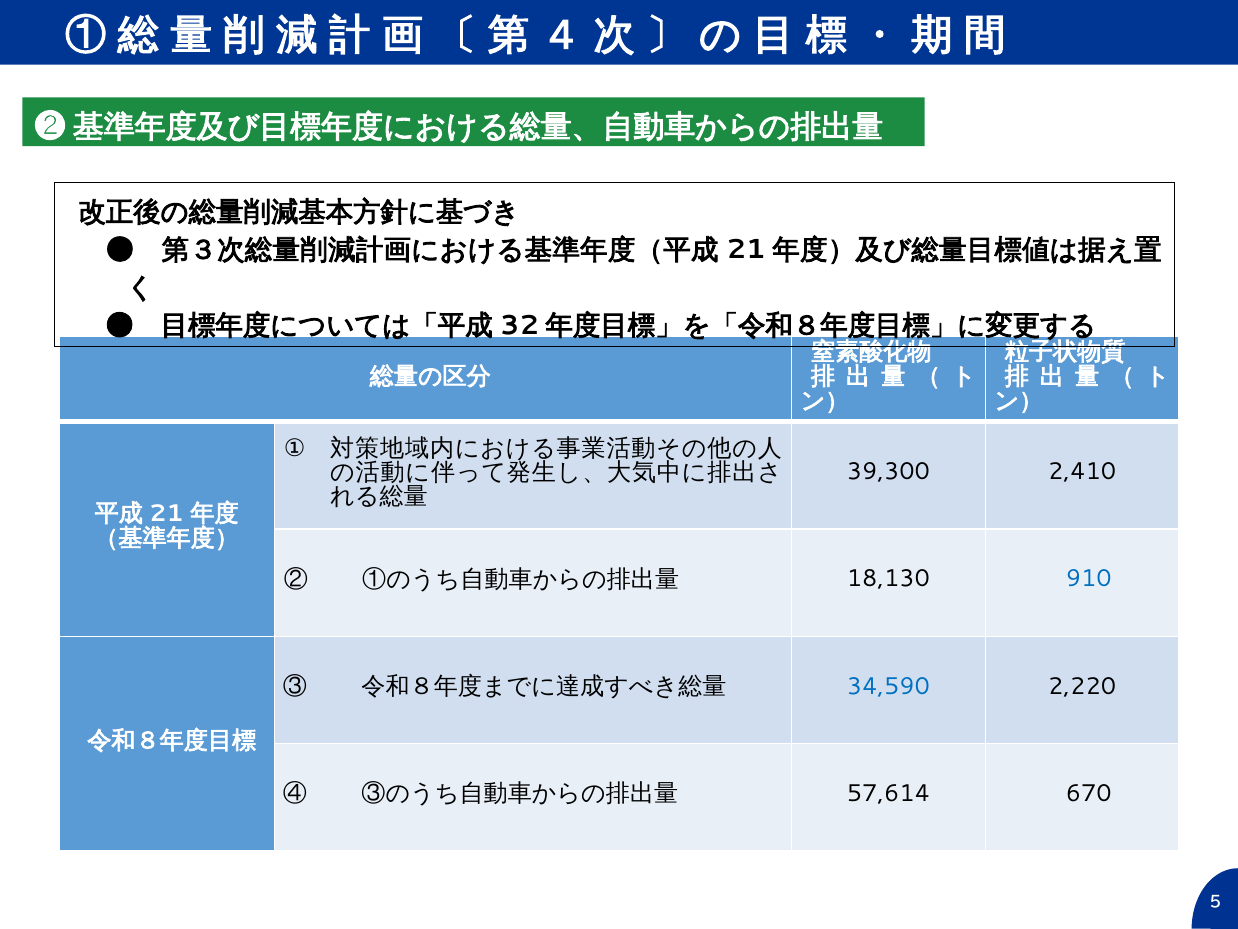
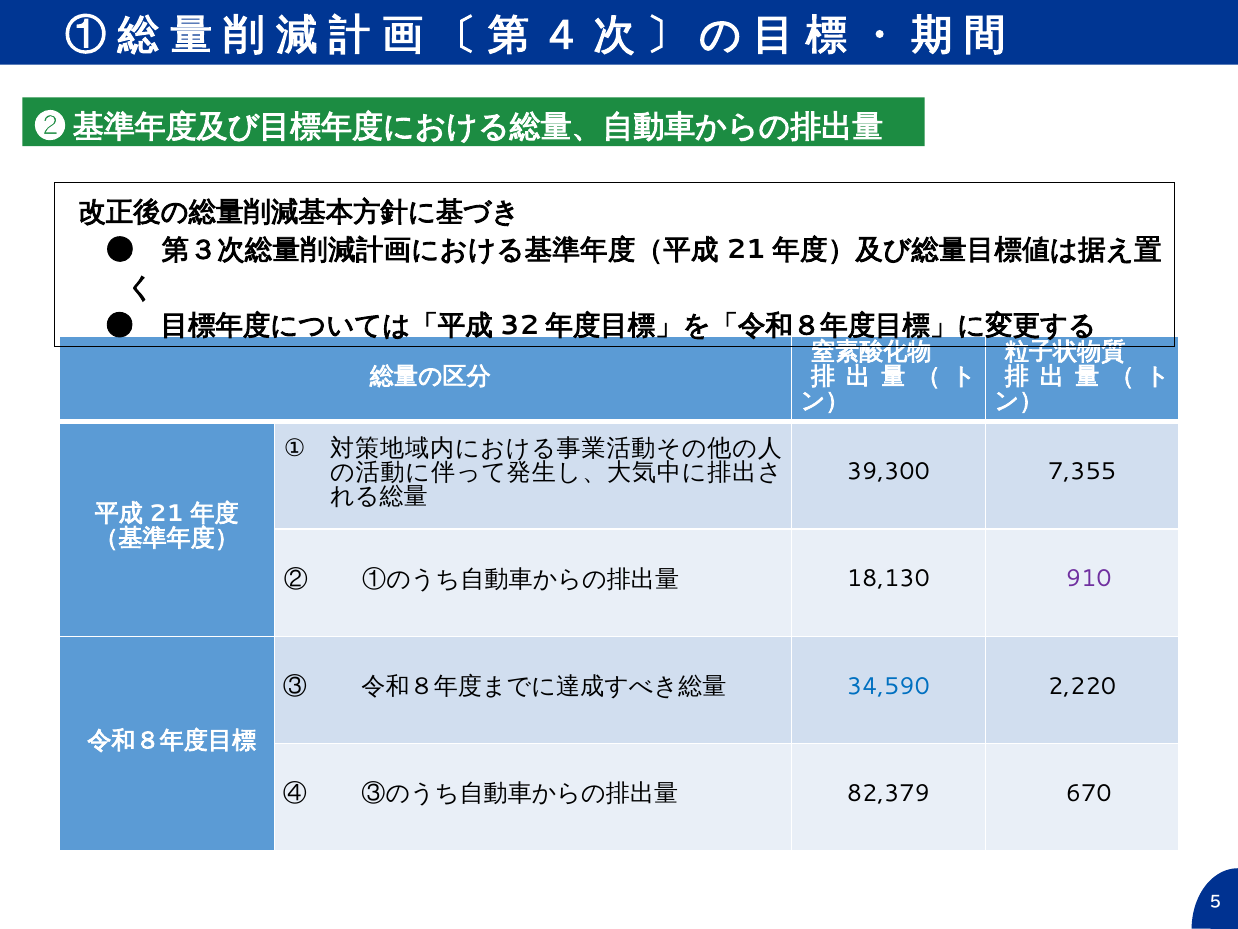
2,410: 2,410 -> 7,355 (1082, 471)
910 colour: blue -> purple (1089, 579)
57,614: 57,614 -> 82,379 (888, 793)
